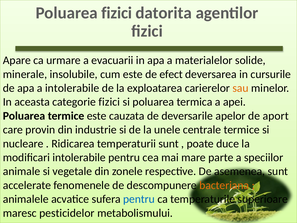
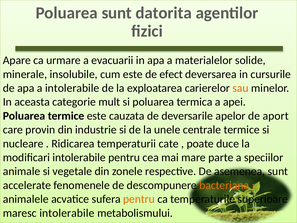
Poluarea fizici: fizici -> sunt (117, 13)
categorie fizici: fizici -> mult (109, 102)
temperaturii sunt: sunt -> cate (169, 143)
pentru colour: blue -> orange (139, 199)
maresc pesticidelor: pesticidelor -> intolerabile (67, 213)
